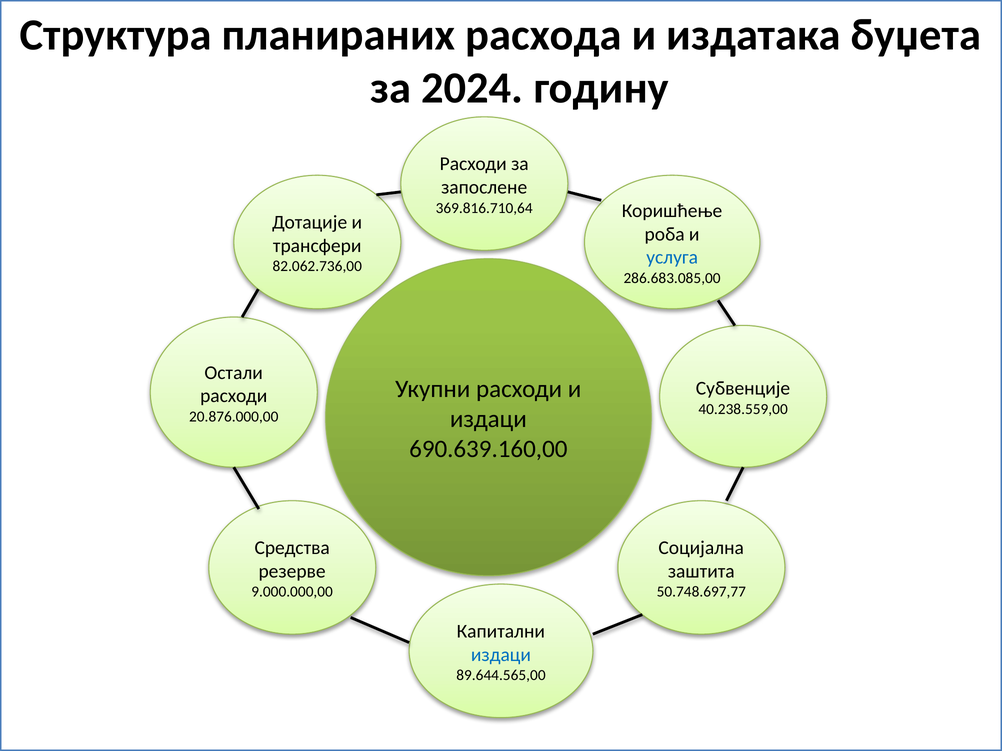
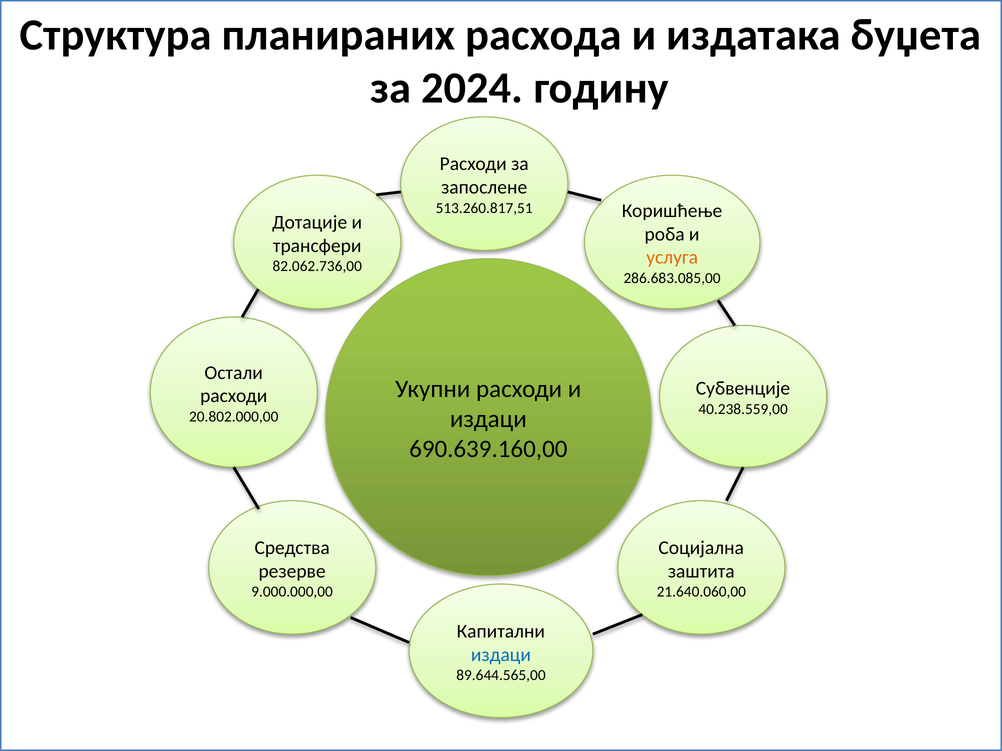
369.816.710,64: 369.816.710,64 -> 513.260.817,51 (484, 208)
услуга colour: blue -> orange (672, 258)
20.876.000,00: 20.876.000,00 -> 20.802.000,00 (234, 417)
50.748.697,77: 50.748.697,77 -> 21.640.060,00 (701, 592)
